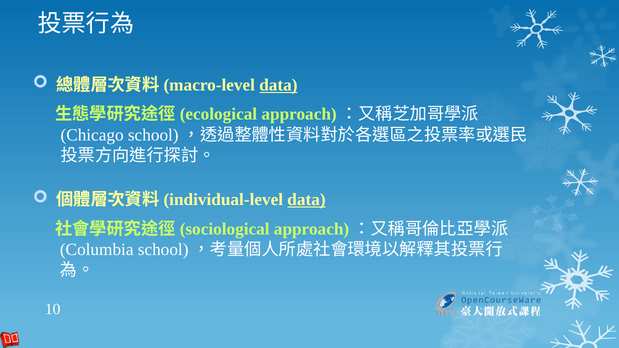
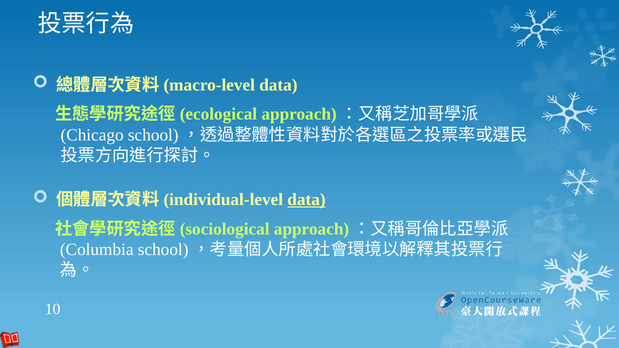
data underline: present -> none (278, 85)
